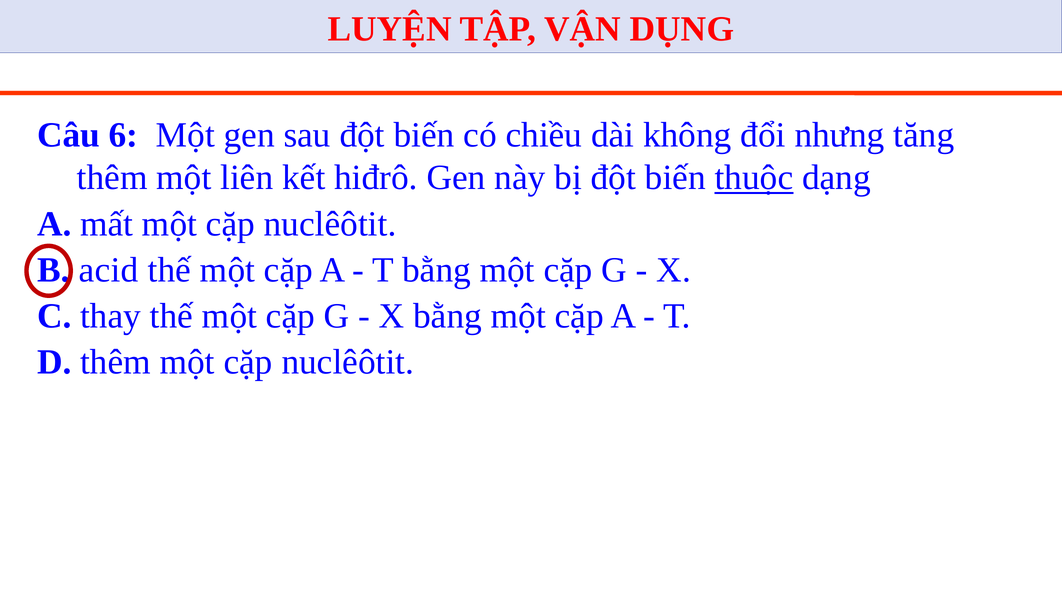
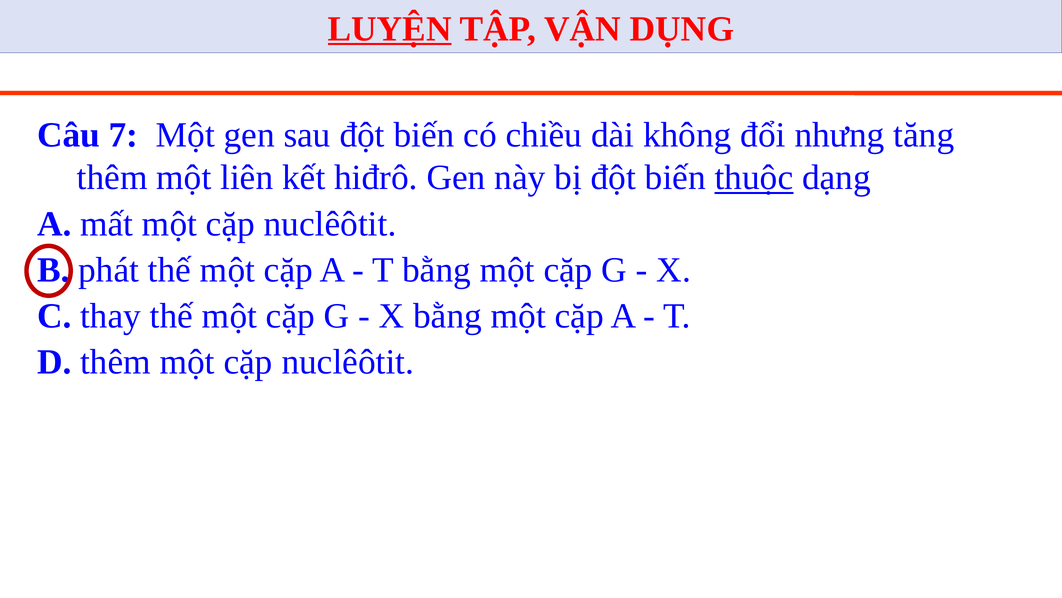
LUYỆN underline: none -> present (390, 29)
6: 6 -> 7 (123, 135)
acid: acid -> phát (109, 270)
